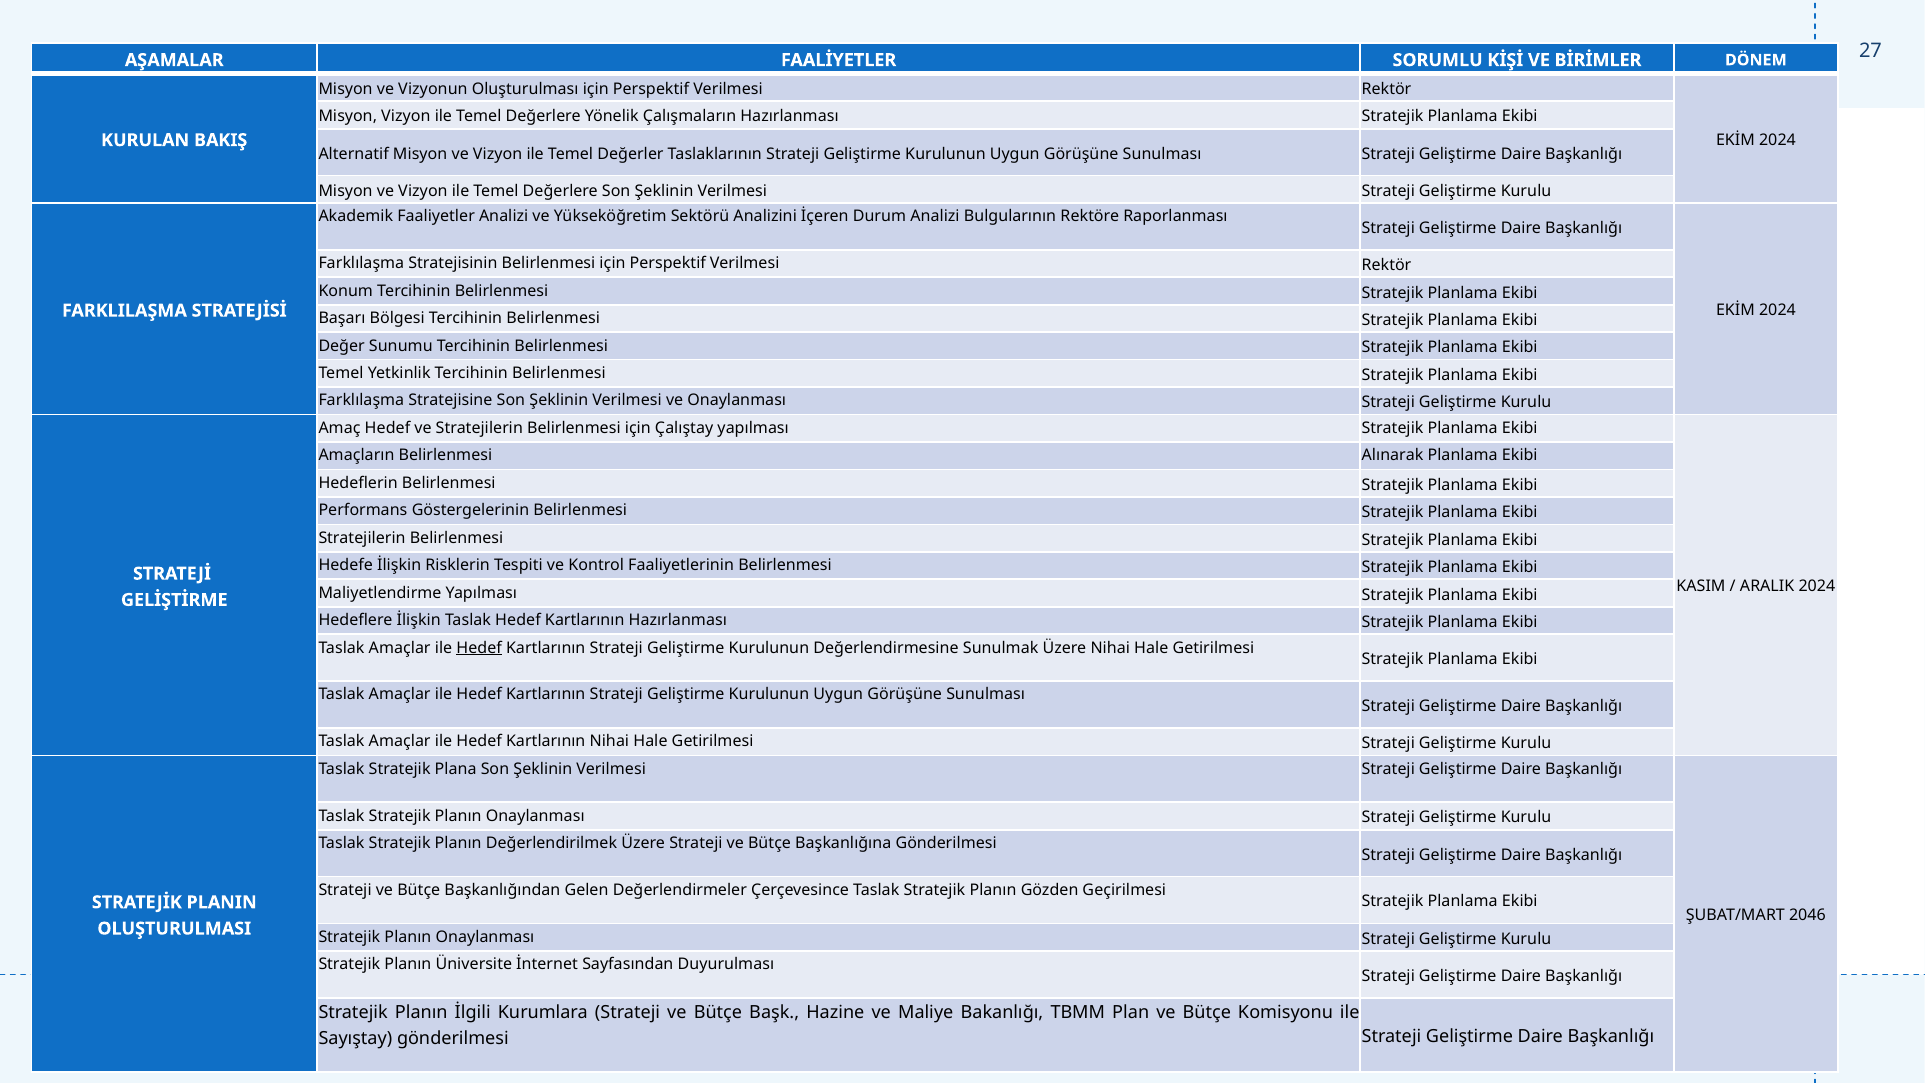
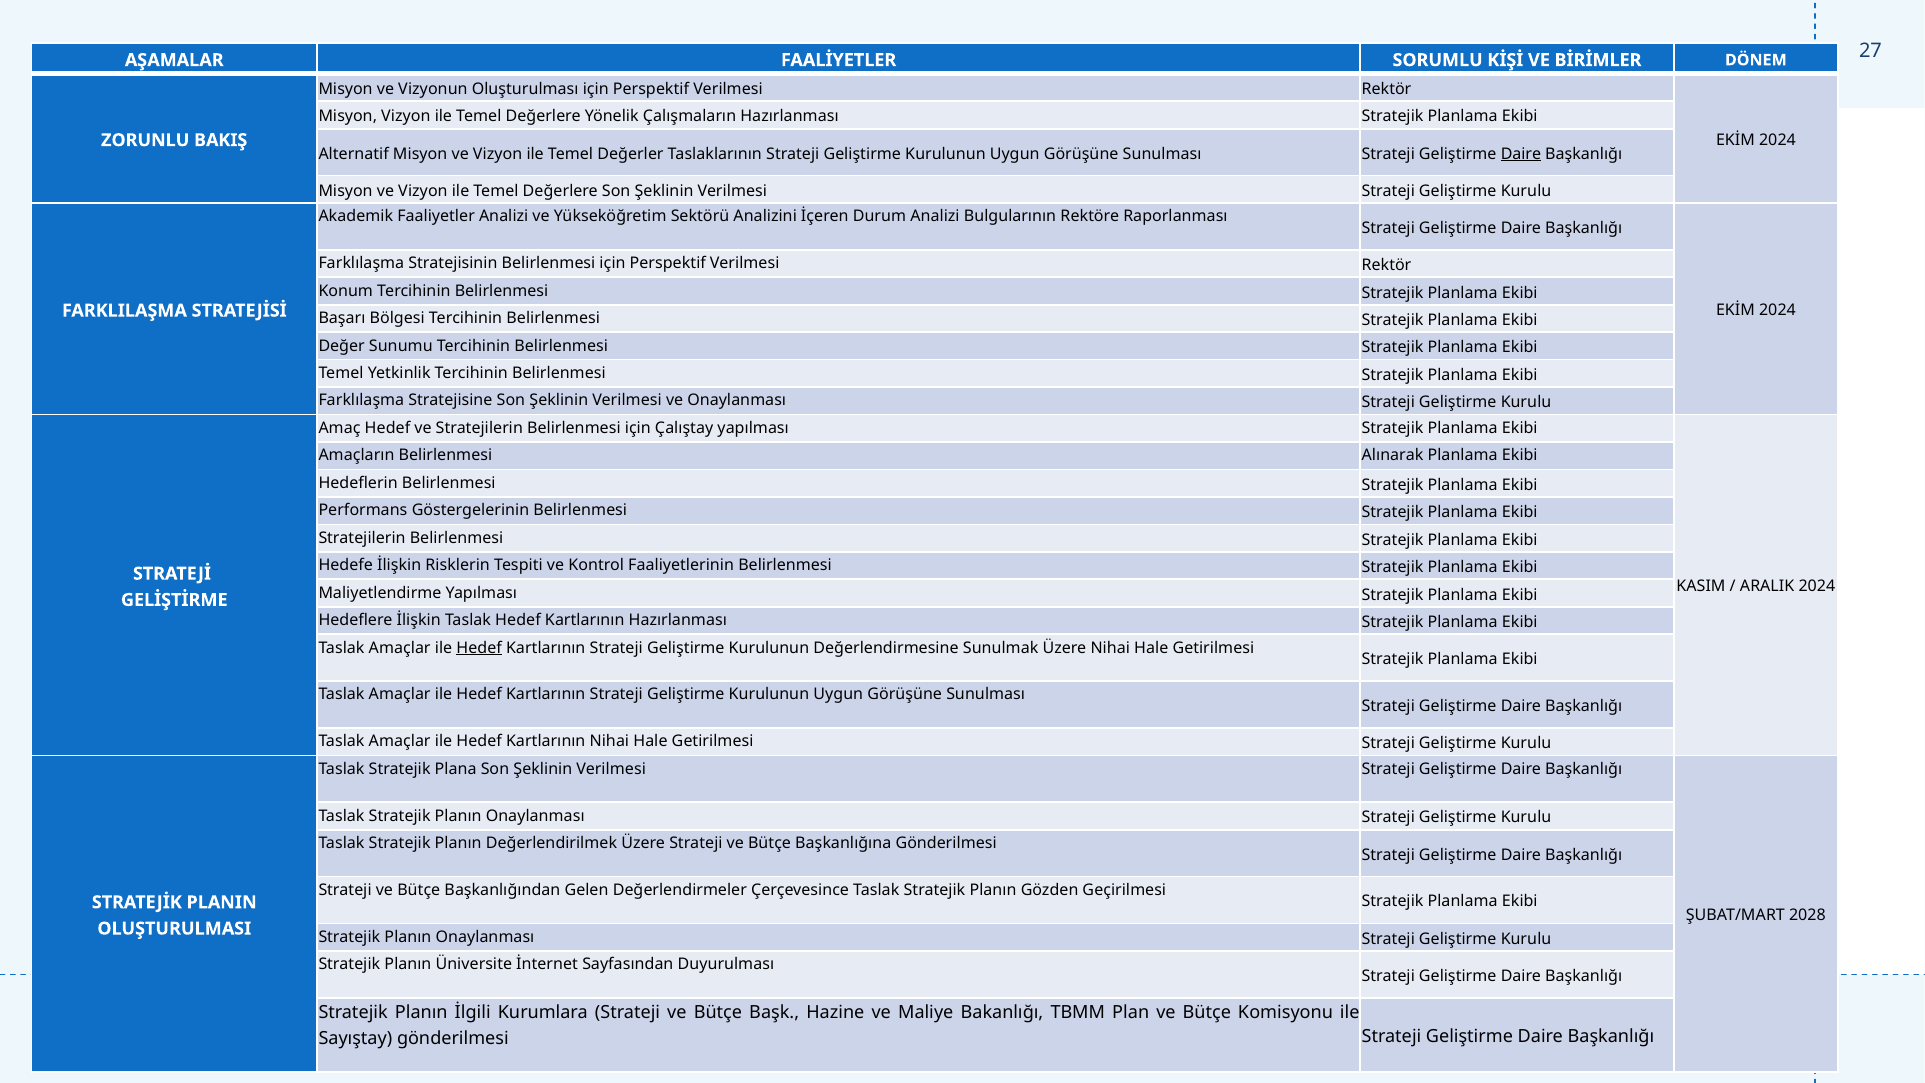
KURULAN: KURULAN -> ZORUNLU (145, 140)
Daire underline: none -> present (1521, 154)
2046: 2046 -> 2028 (1807, 915)
